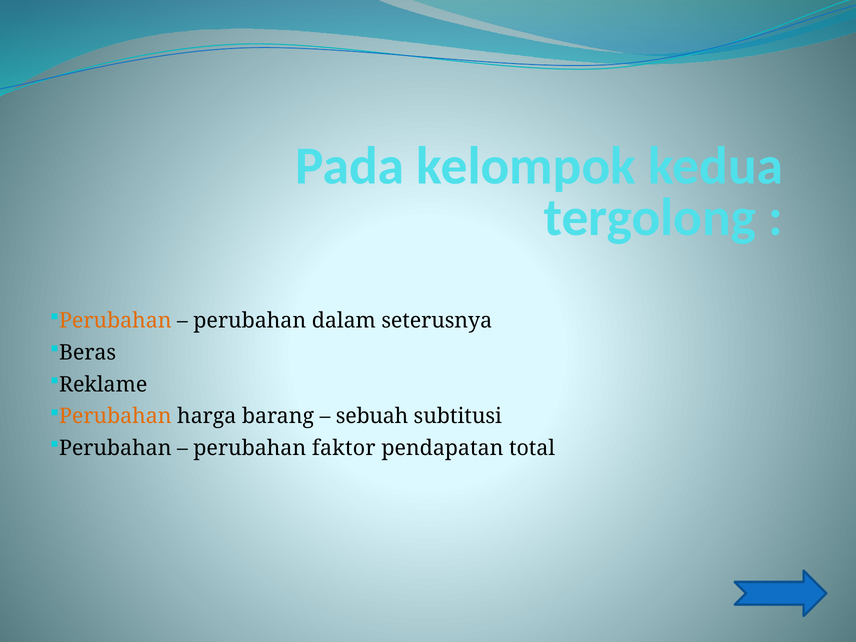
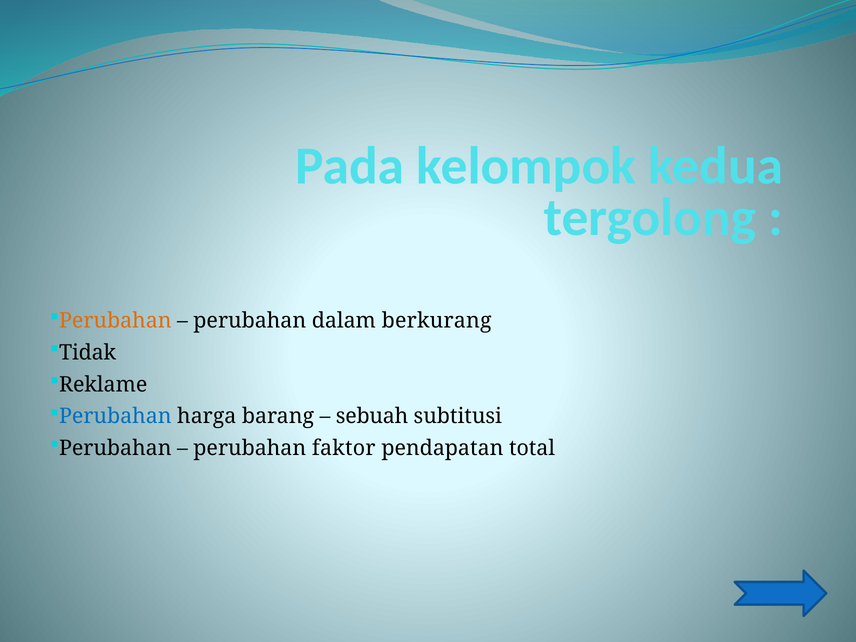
seterusnya: seterusnya -> berkurang (437, 321)
Beras: Beras -> Tidak (88, 353)
Perubahan colour: orange -> blue (115, 416)
